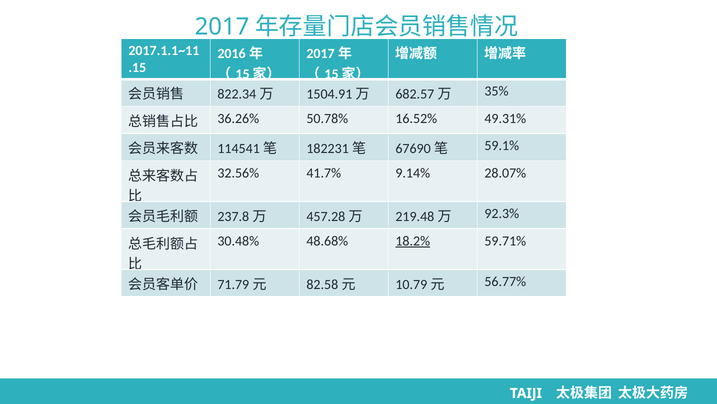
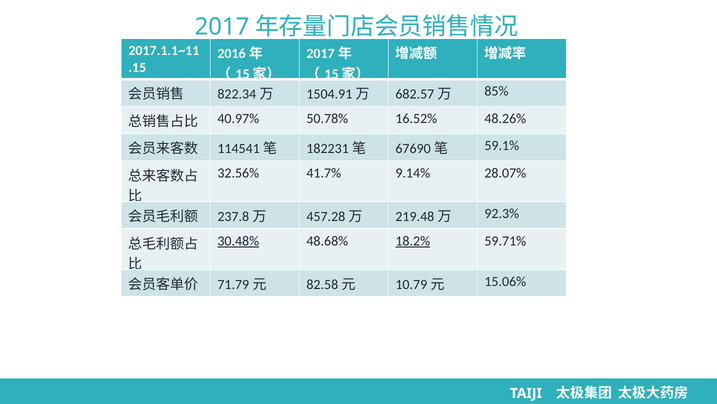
35%: 35% -> 85% (496, 91)
36.26%: 36.26% -> 40.97% (238, 118)
49.31%: 49.31% -> 48.26% (505, 118)
30.48% underline: none -> present (238, 241)
56.77%: 56.77% -> 15.06% (505, 281)
